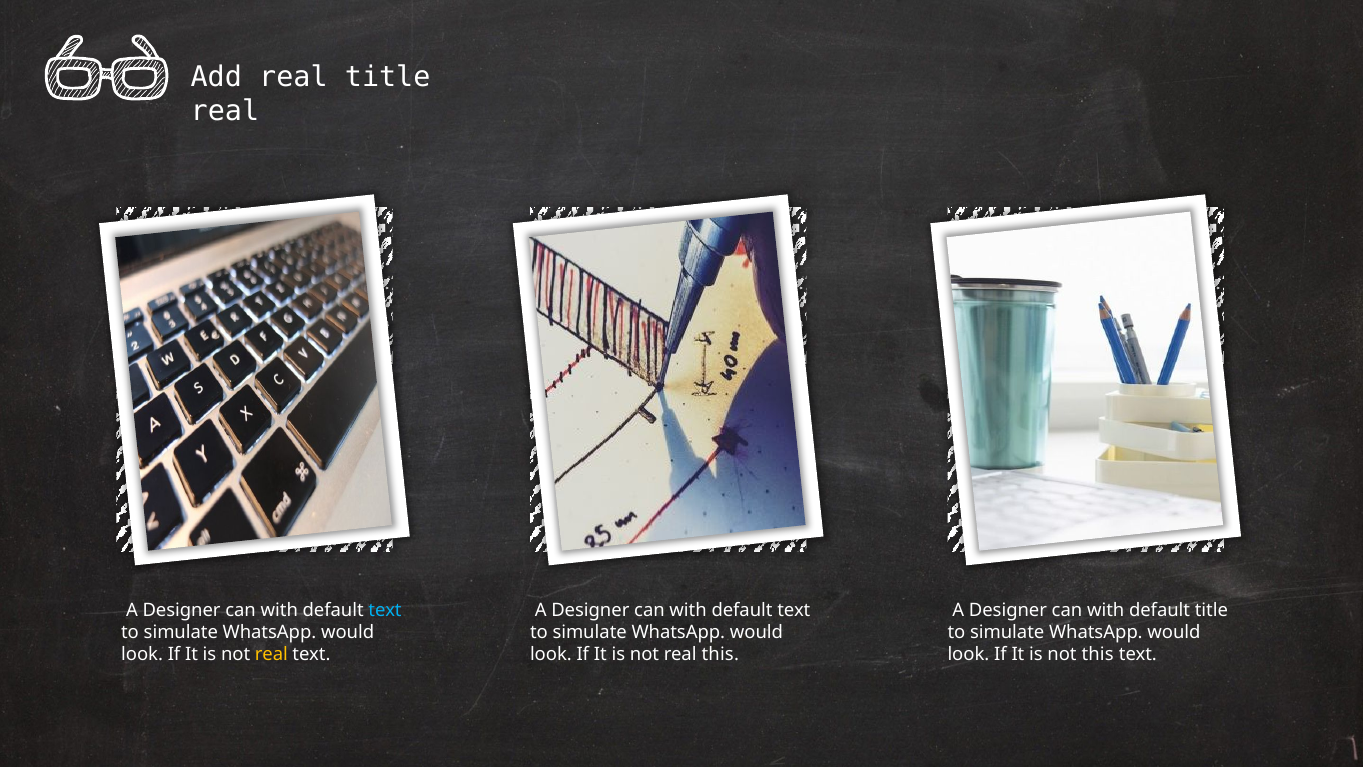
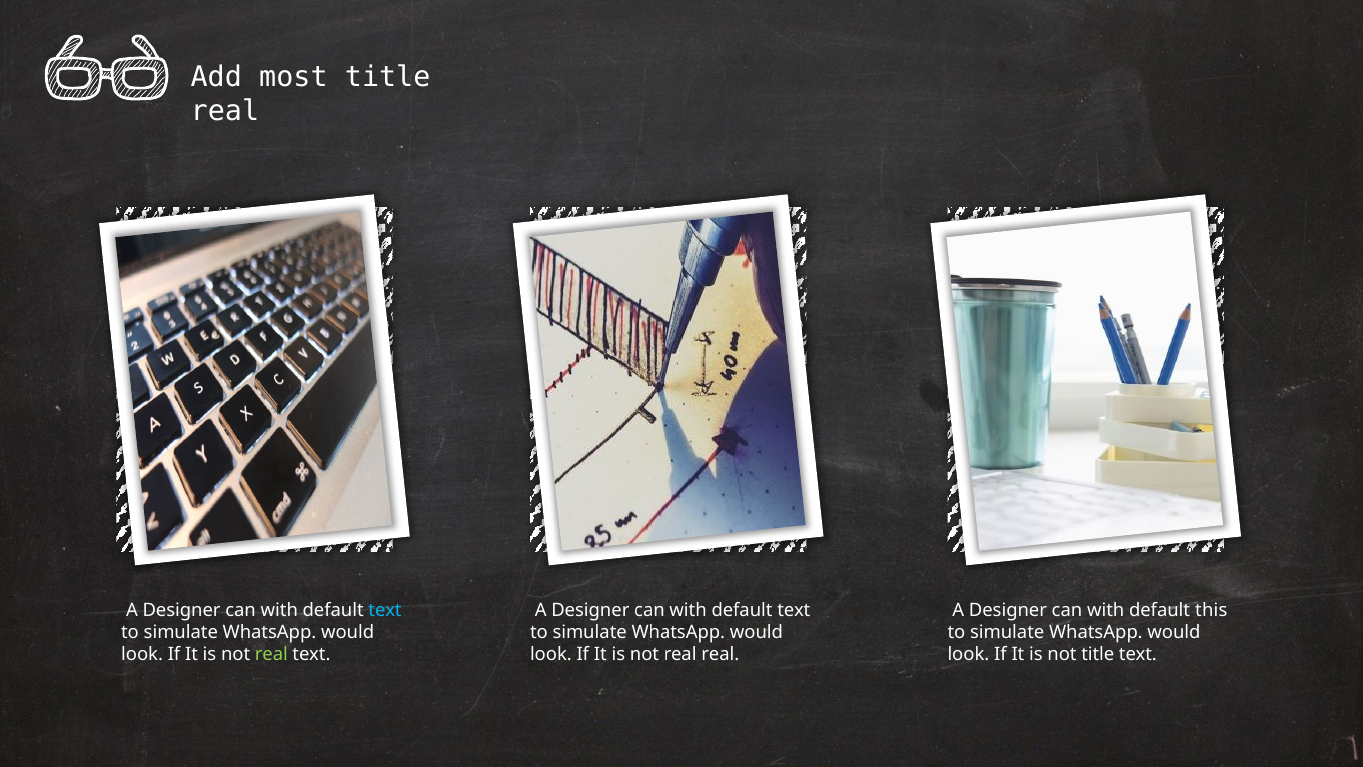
Add real: real -> most (293, 77)
default title: title -> this (1211, 610)
real colour: yellow -> light green (271, 654)
real this: this -> real (720, 654)
not this: this -> title (1098, 654)
